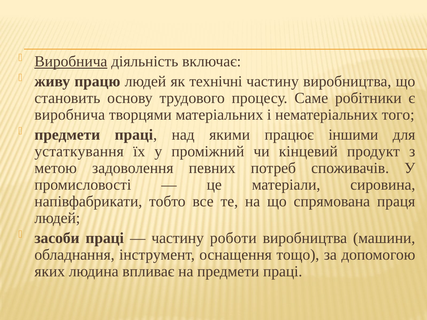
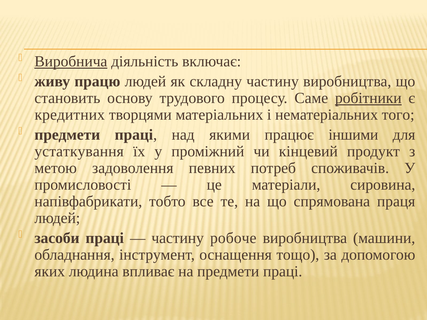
технічні: технічні -> складну (216, 82)
робітники underline: none -> present (368, 98)
виробнича: виробнича -> кредитних (70, 115)
роботи: роботи -> робоче (233, 238)
